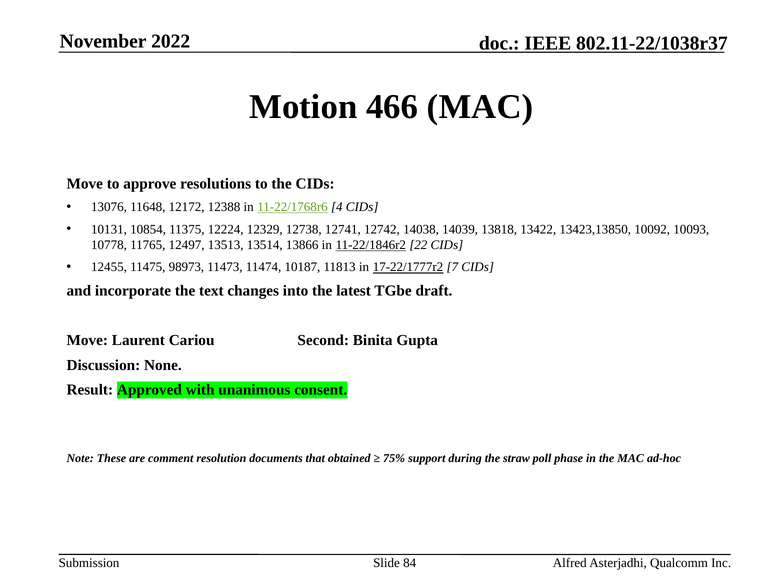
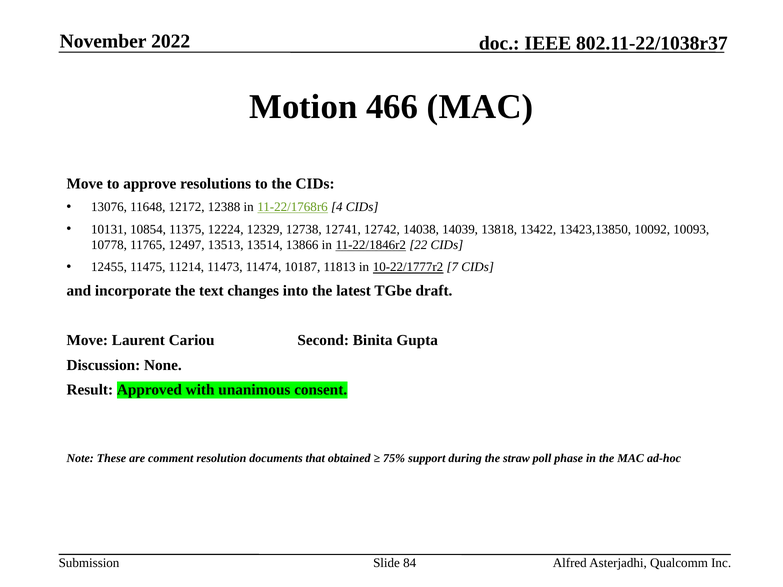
98973: 98973 -> 11214 (186, 267)
17-22/1777r2: 17-22/1777r2 -> 10-22/1777r2 (408, 267)
